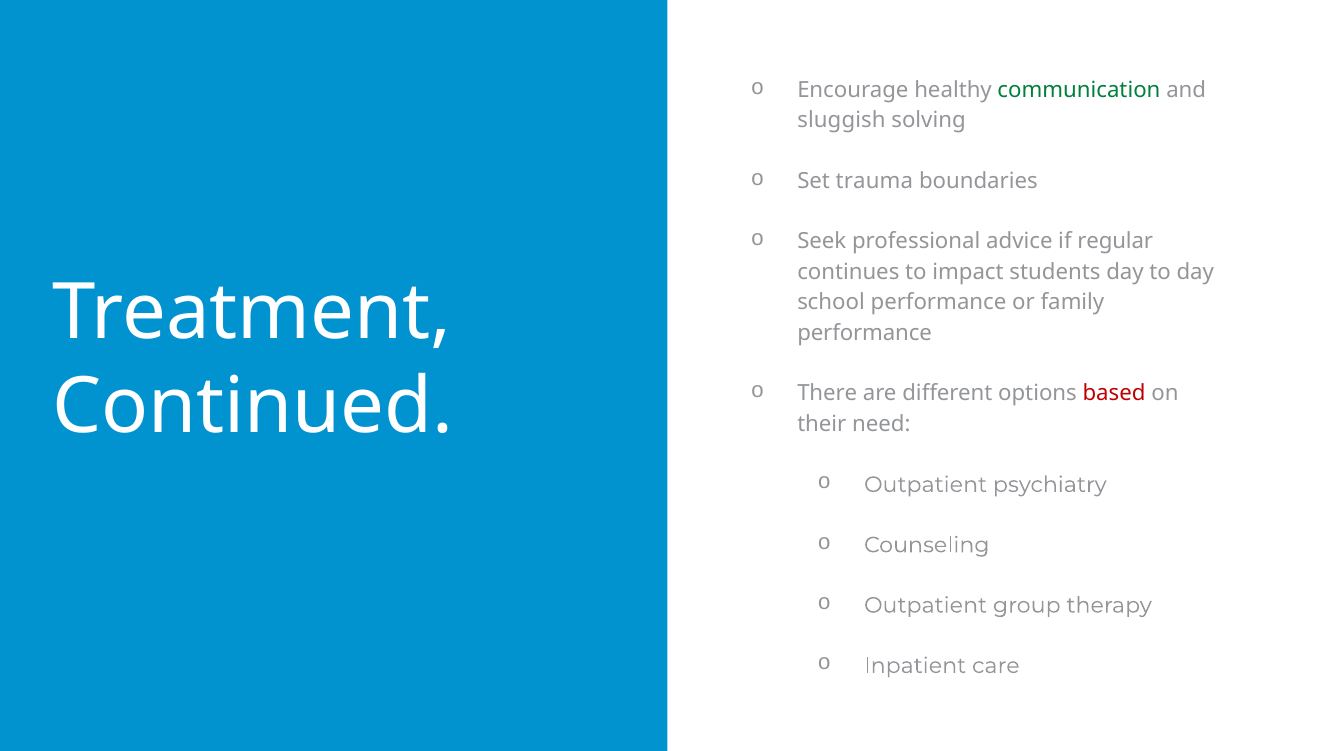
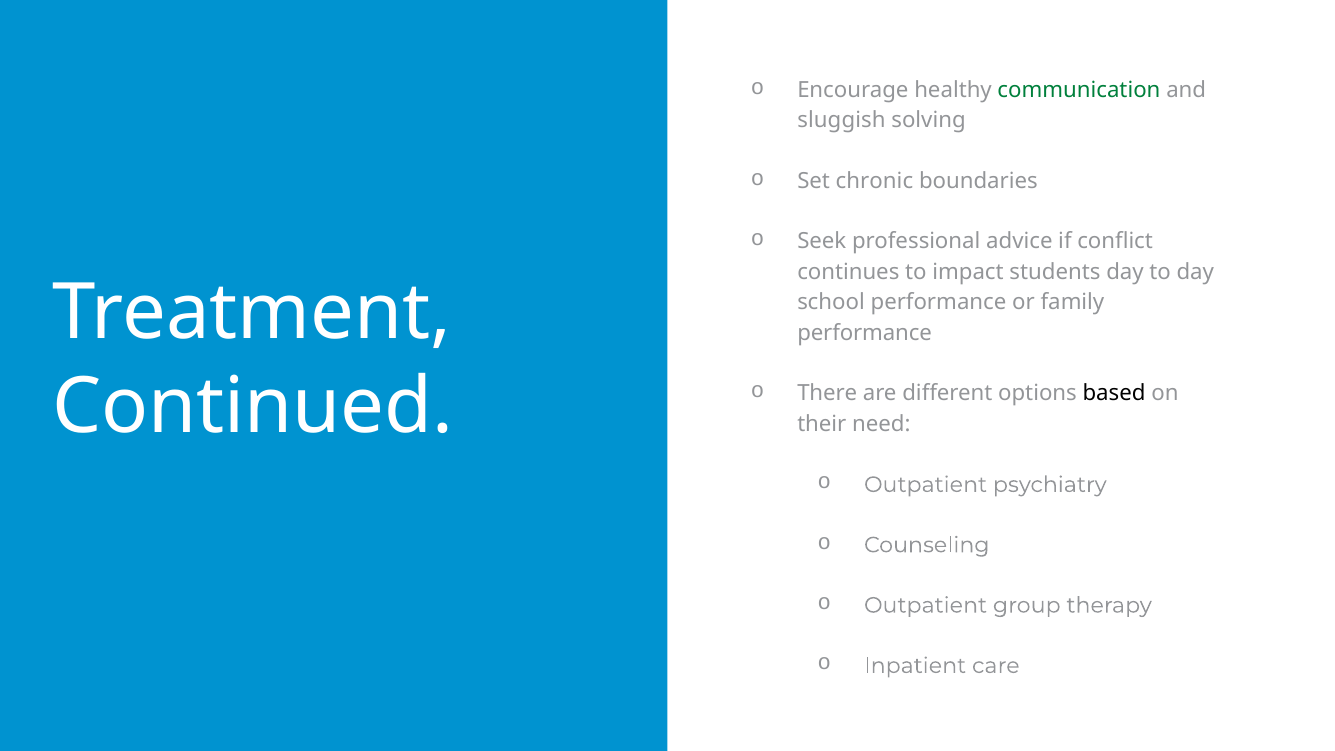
trauma: trauma -> chronic (874, 181)
regular: regular -> conflict (1115, 241)
based colour: red -> black (1114, 394)
